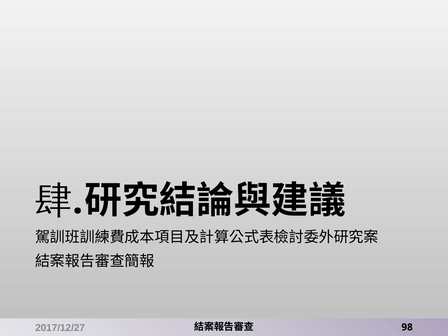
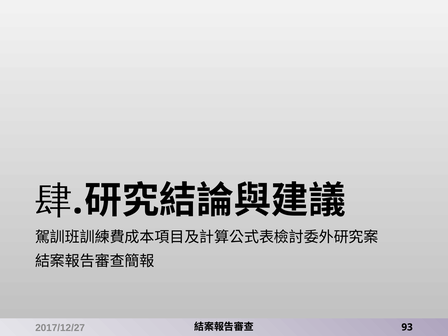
98: 98 -> 93 (407, 327)
